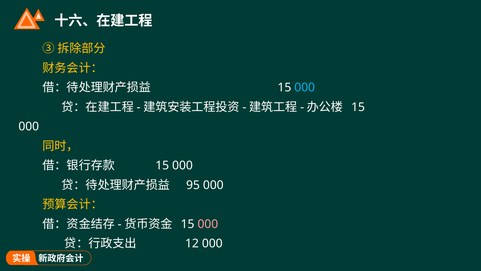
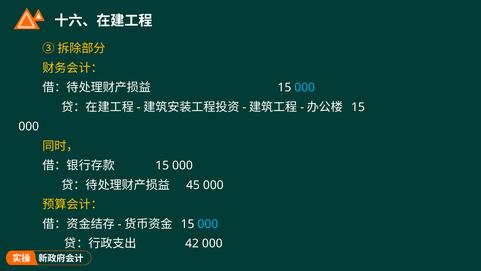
95: 95 -> 45 (193, 185)
000 colour: pink -> light blue (208, 224)
12: 12 -> 42 (192, 243)
